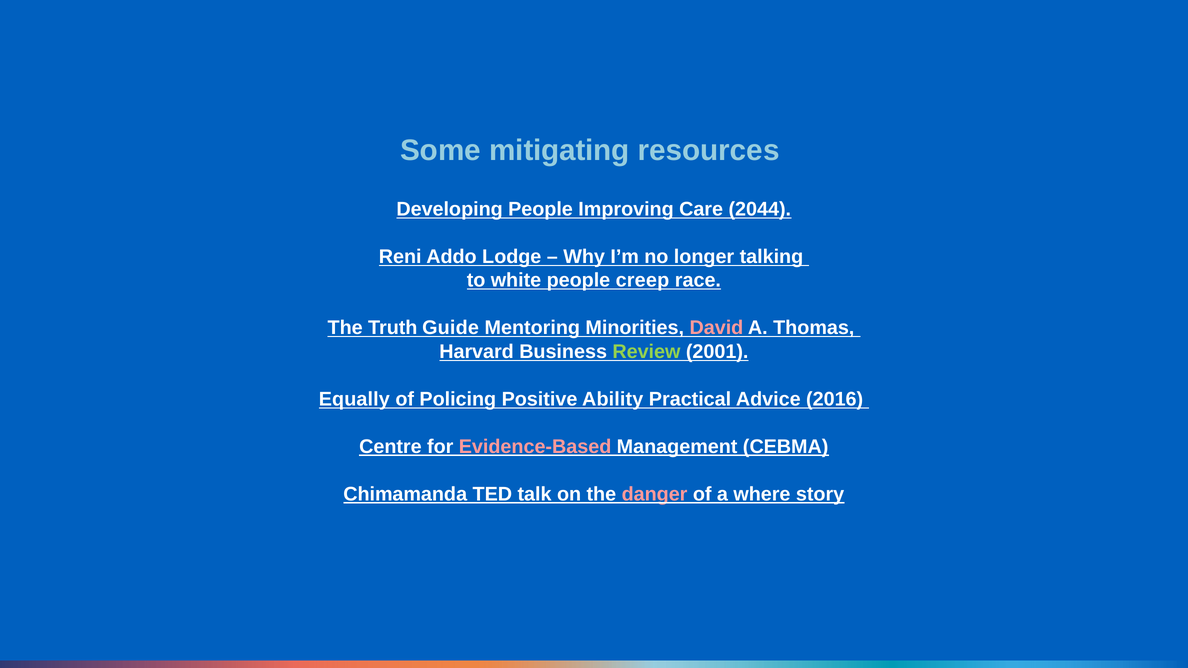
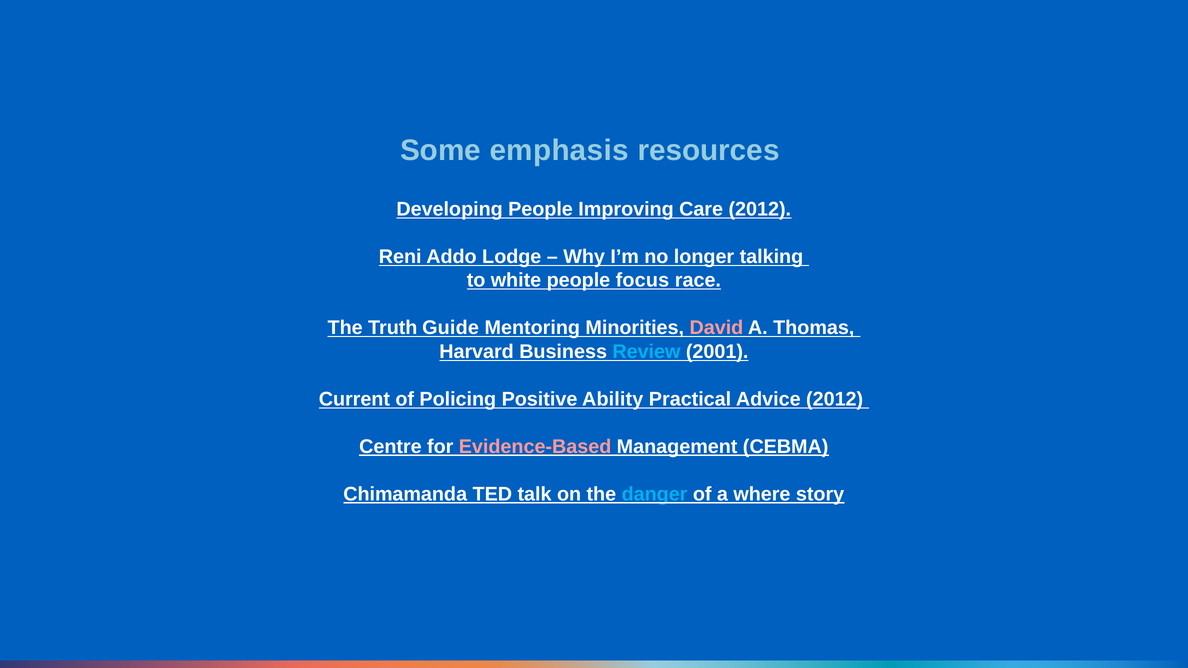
mitigating: mitigating -> emphasis (559, 151)
Care 2044: 2044 -> 2012 (760, 209)
creep: creep -> focus (642, 280)
Review colour: light green -> light blue (646, 352)
Equally: Equally -> Current (354, 399)
Advice 2016: 2016 -> 2012 (835, 399)
danger colour: pink -> light blue (655, 494)
